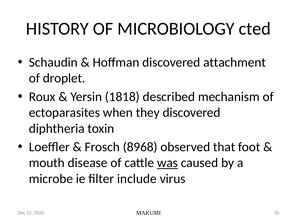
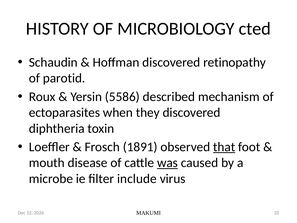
attachment: attachment -> retinopathy (235, 62)
droplet: droplet -> parotid (64, 78)
1818: 1818 -> 5586 (122, 97)
8968: 8968 -> 1891 (140, 147)
that underline: none -> present (224, 147)
